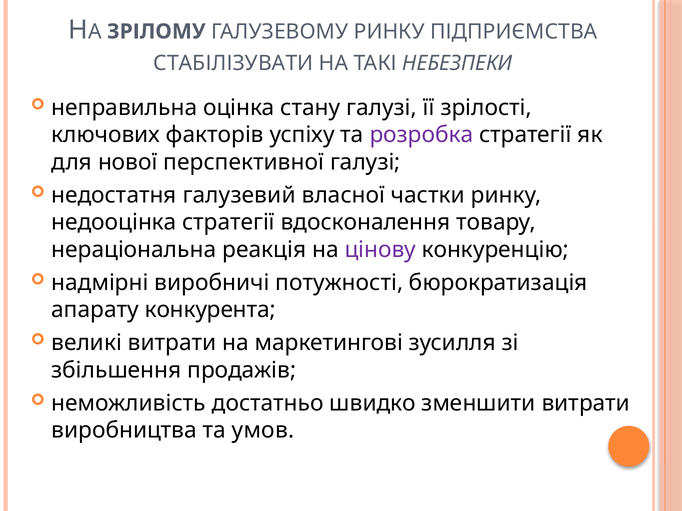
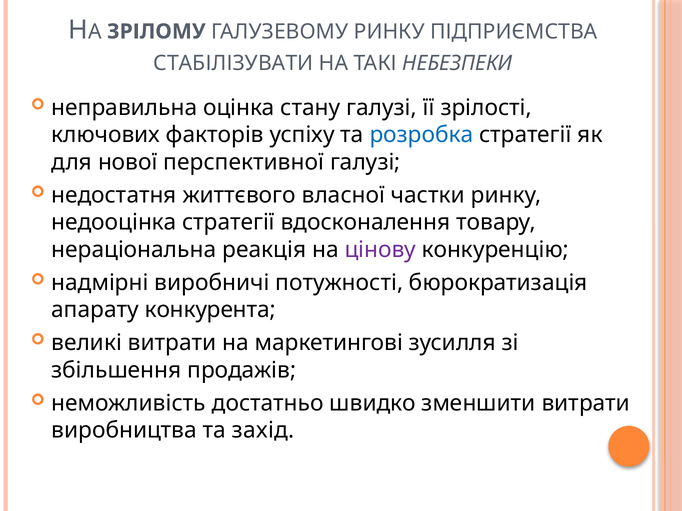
розробка colour: purple -> blue (421, 135)
галузевий: галузевий -> життєвого (239, 195)
умов: умов -> захід (263, 431)
